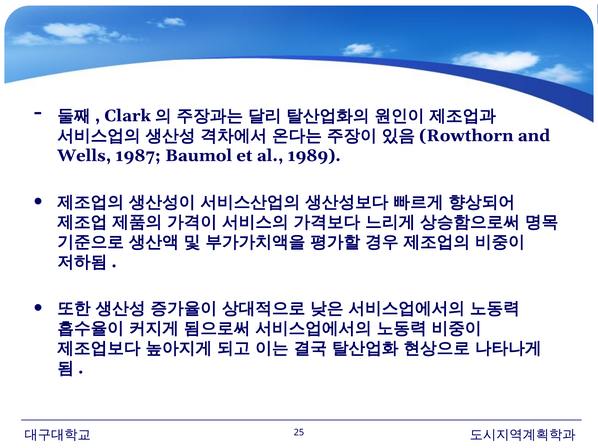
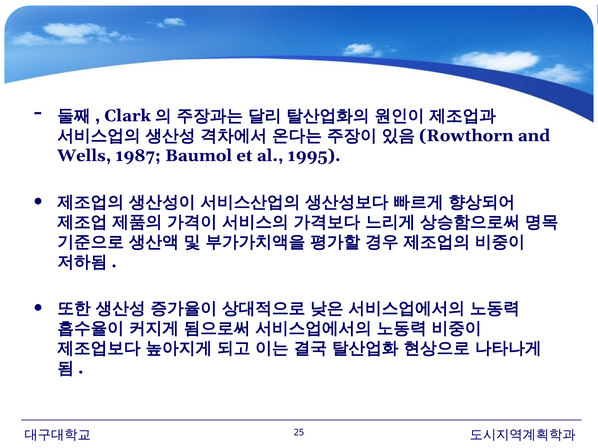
1989: 1989 -> 1995 (314, 156)
